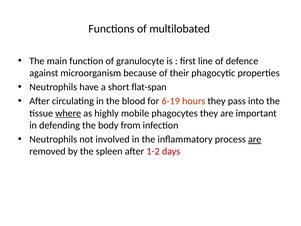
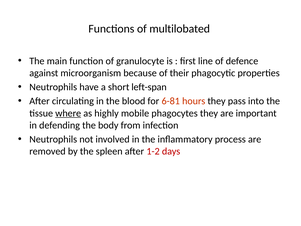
flat-span: flat-span -> left-span (149, 87)
6-19: 6-19 -> 6-81 (171, 101)
are underline: present -> none (255, 139)
